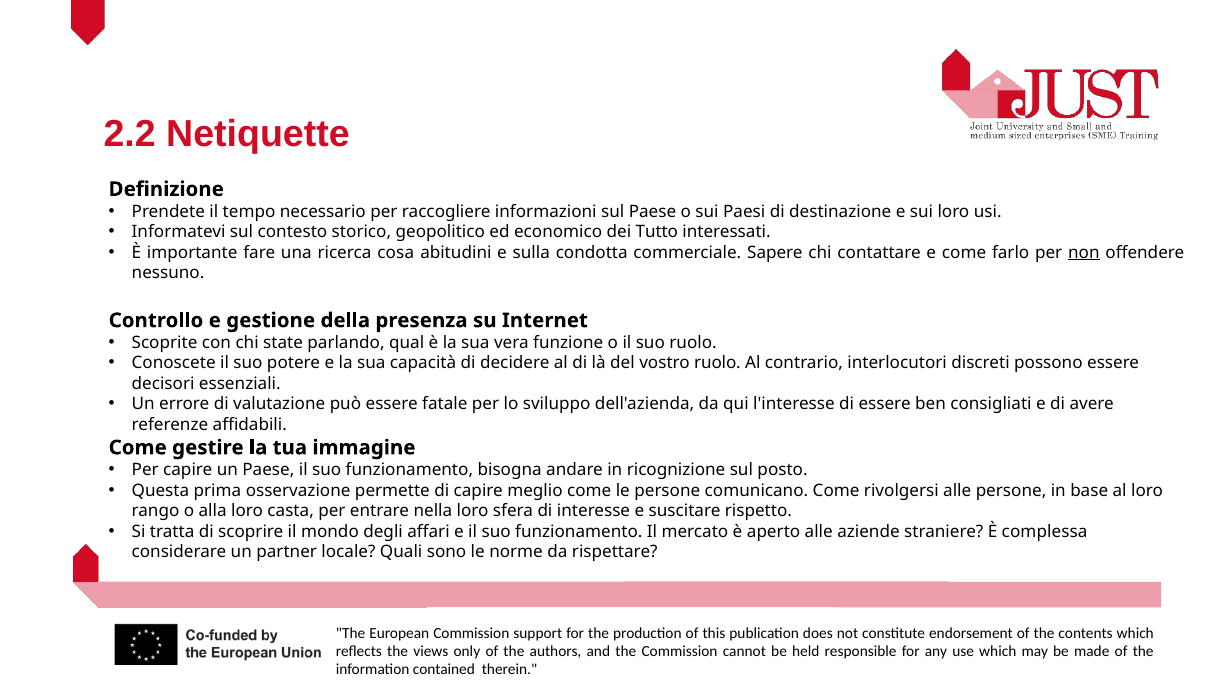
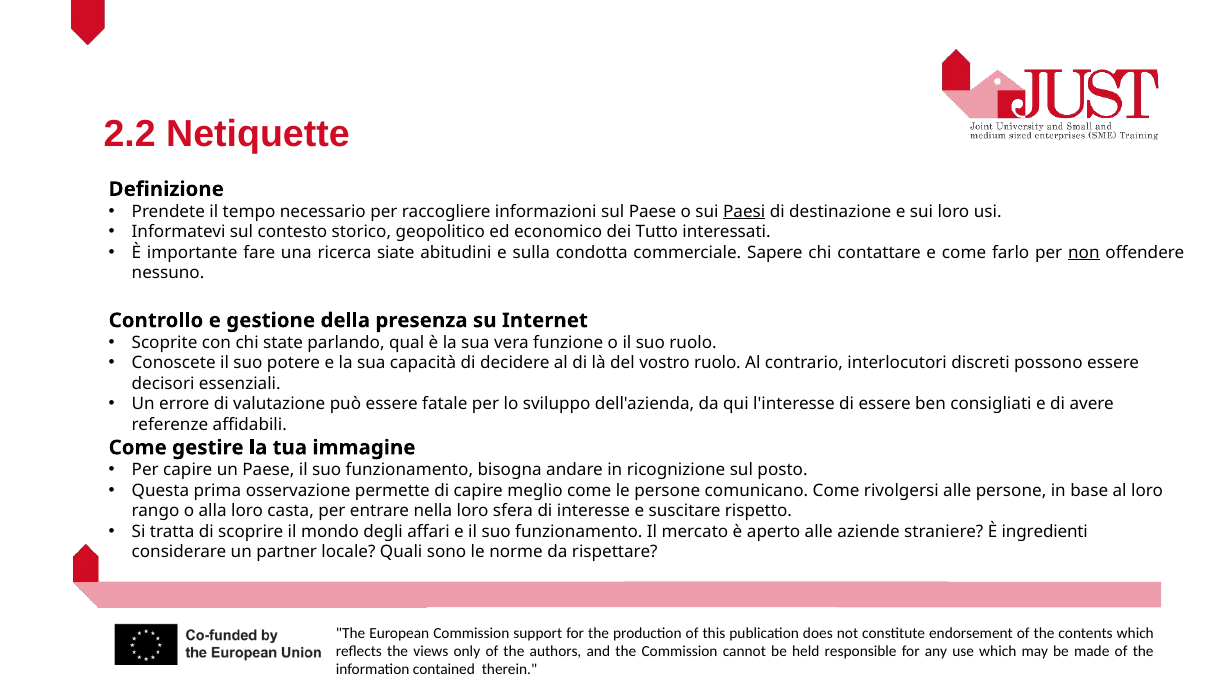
Paesi underline: none -> present (744, 211)
cosa: cosa -> siate (396, 252)
complessa: complessa -> ingredienti (1045, 531)
